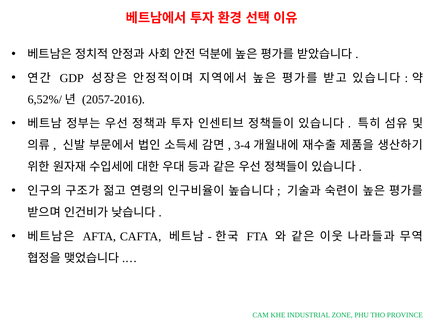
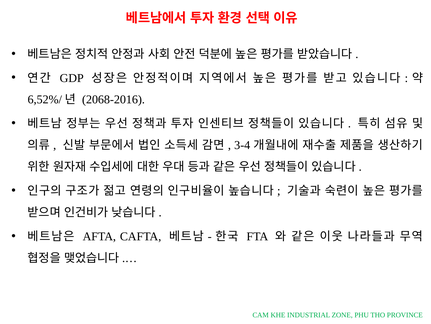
2057-2016: 2057-2016 -> 2068-2016 (113, 99)
